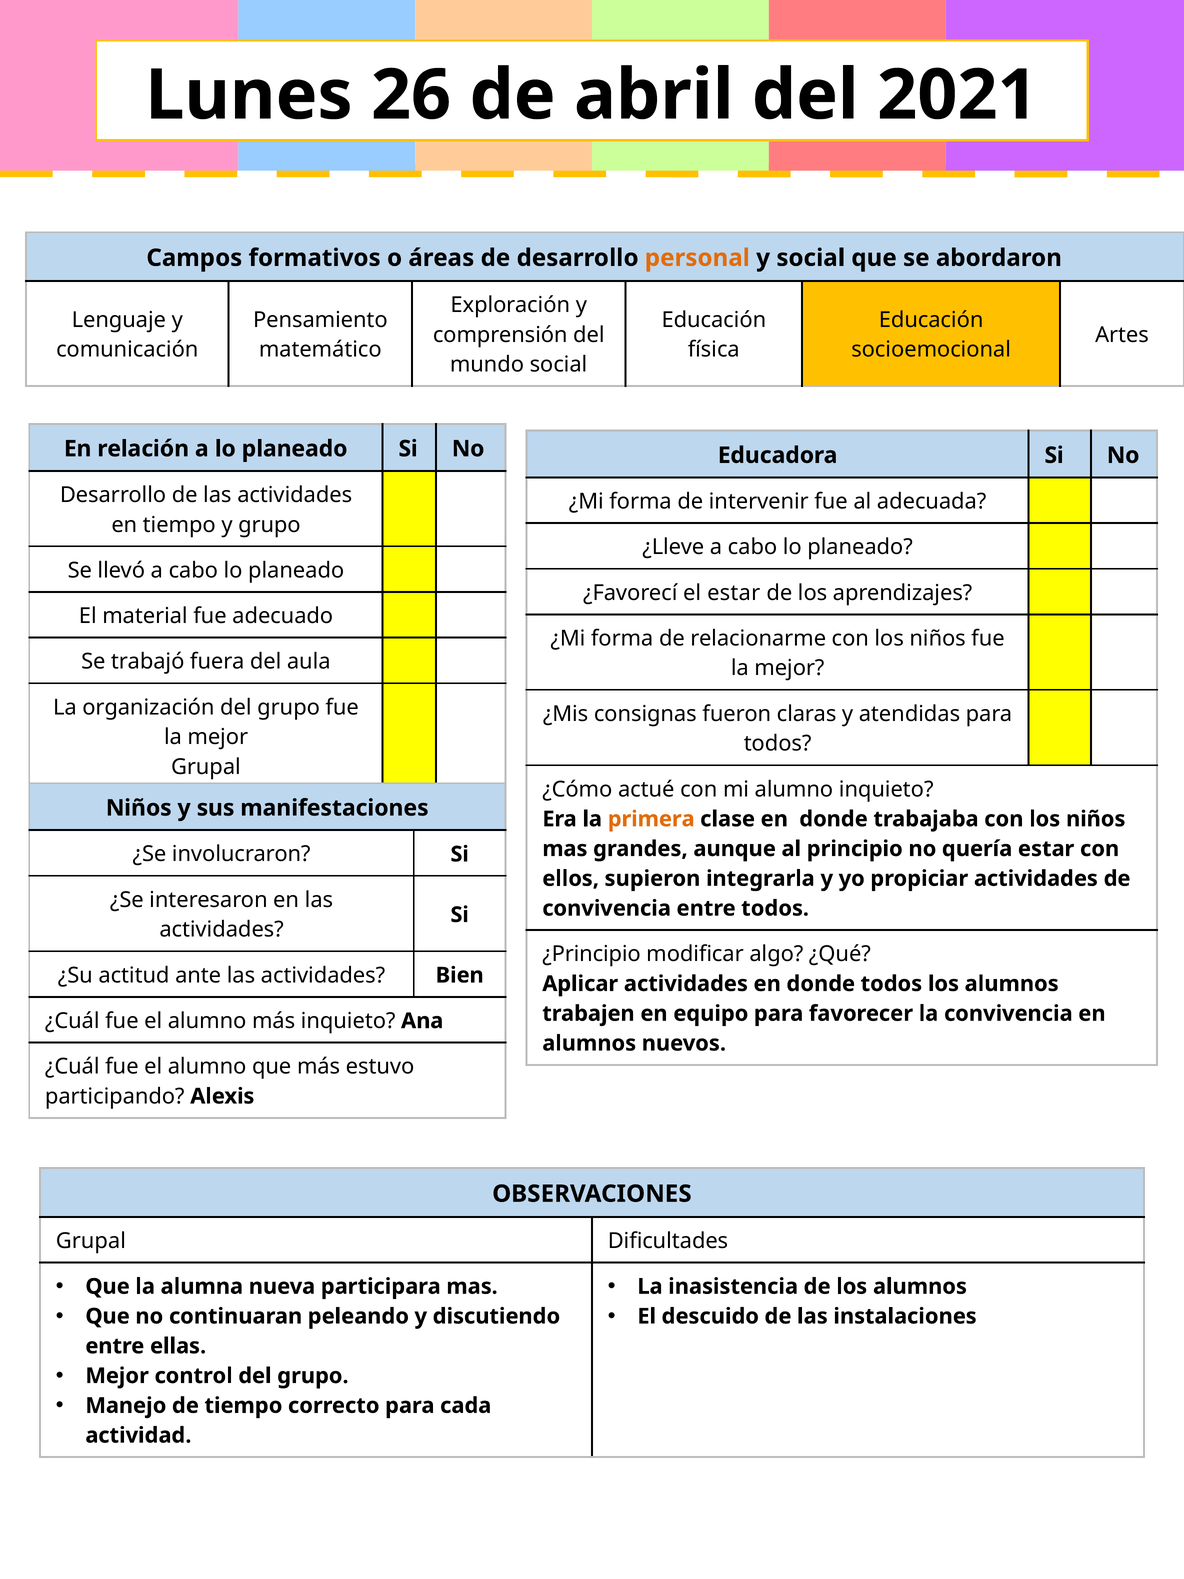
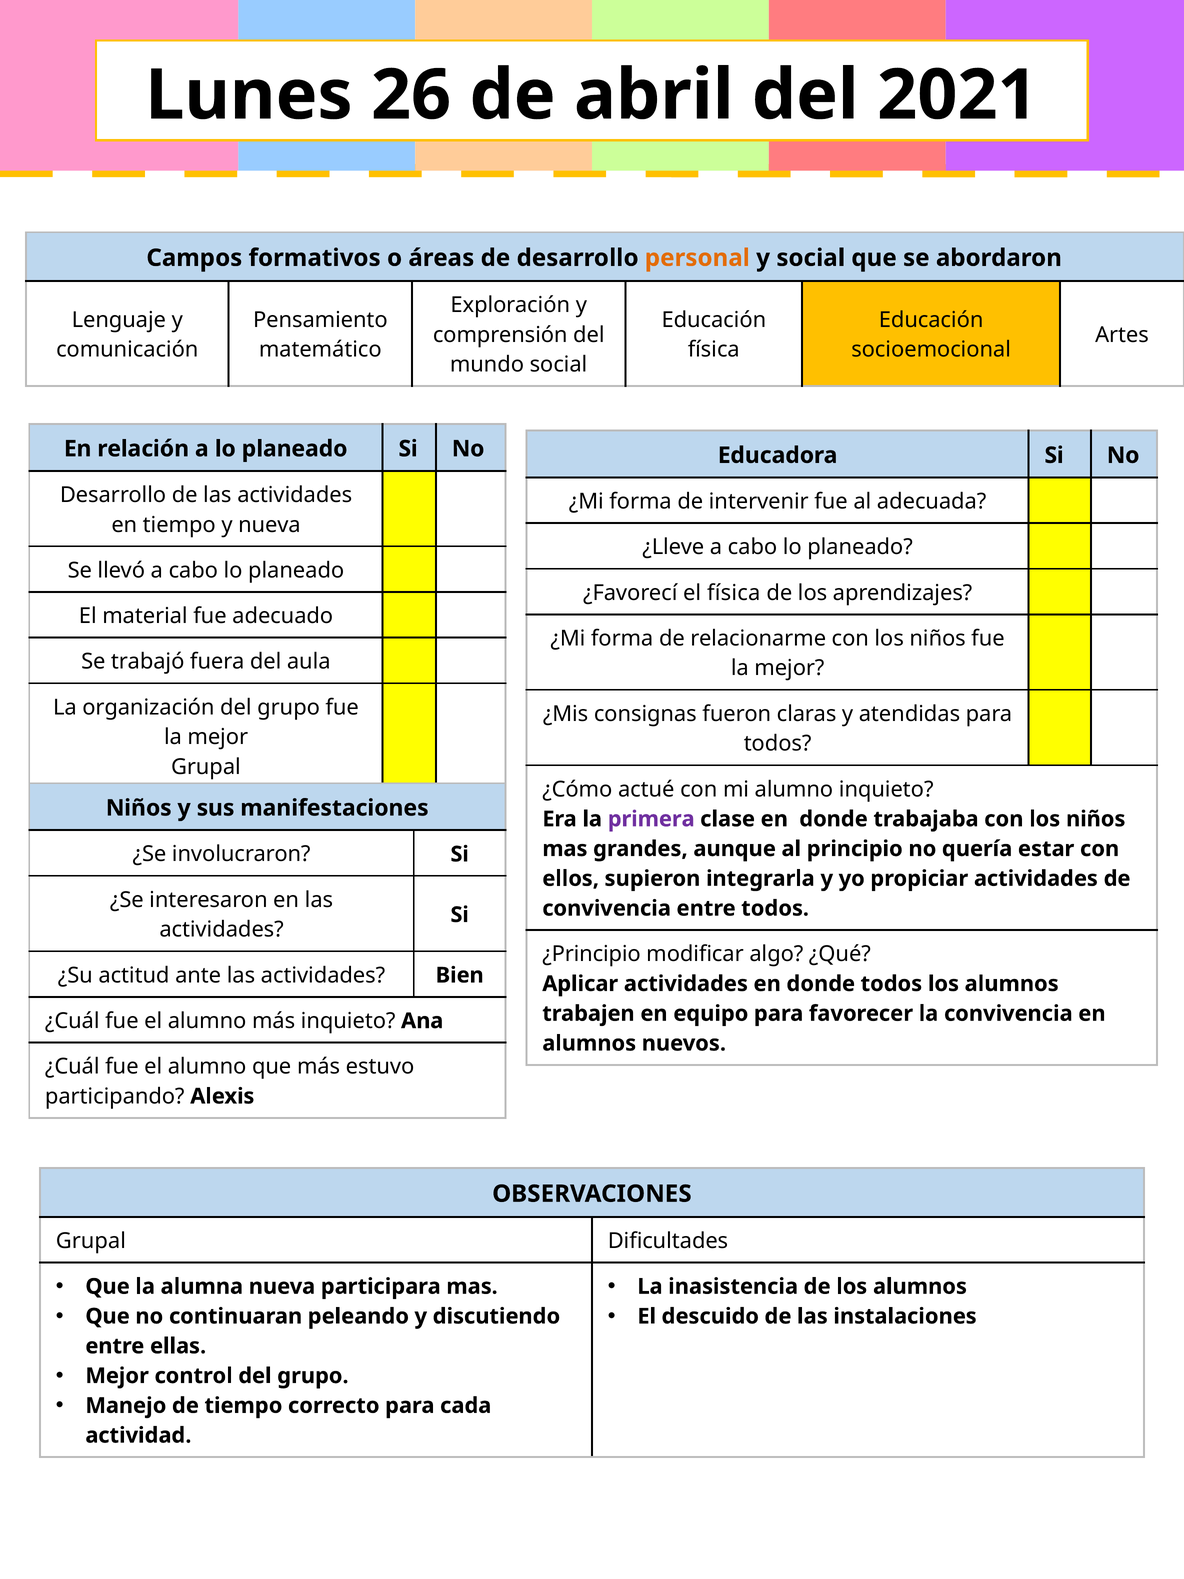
y grupo: grupo -> nueva (269, 525)
el estar: estar -> física (734, 593)
primera colour: orange -> purple (651, 819)
